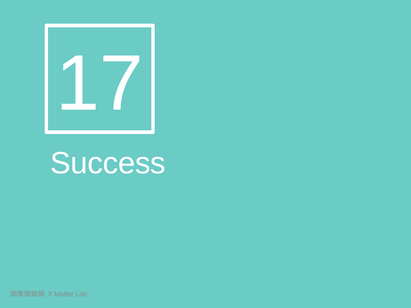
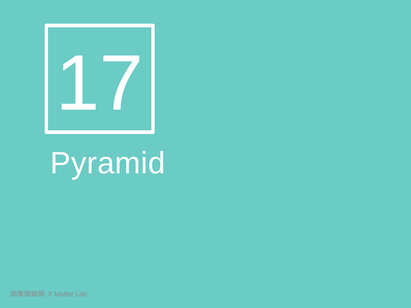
Success: Success -> Pyramid (108, 163)
